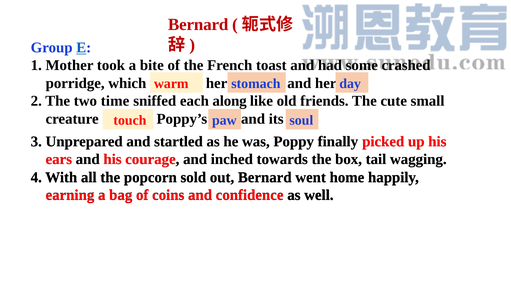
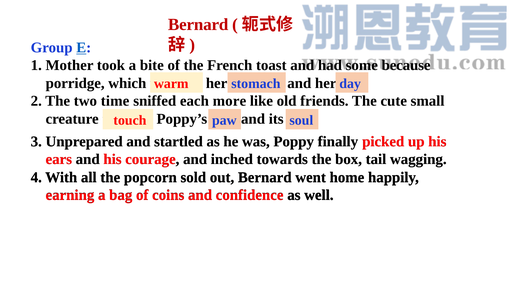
crashed: crashed -> because (406, 65)
along: along -> more (229, 101)
